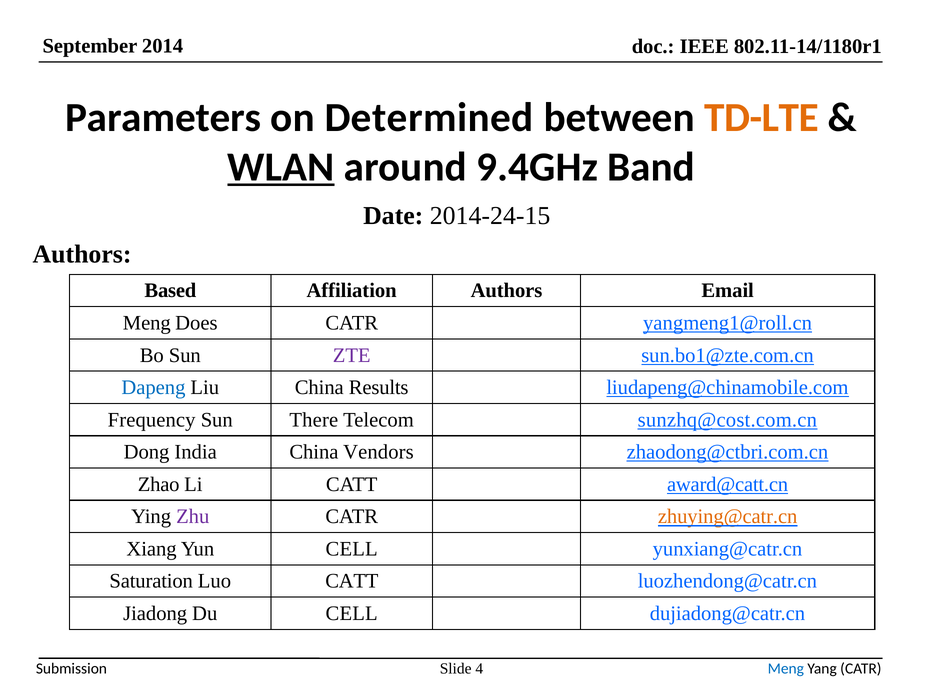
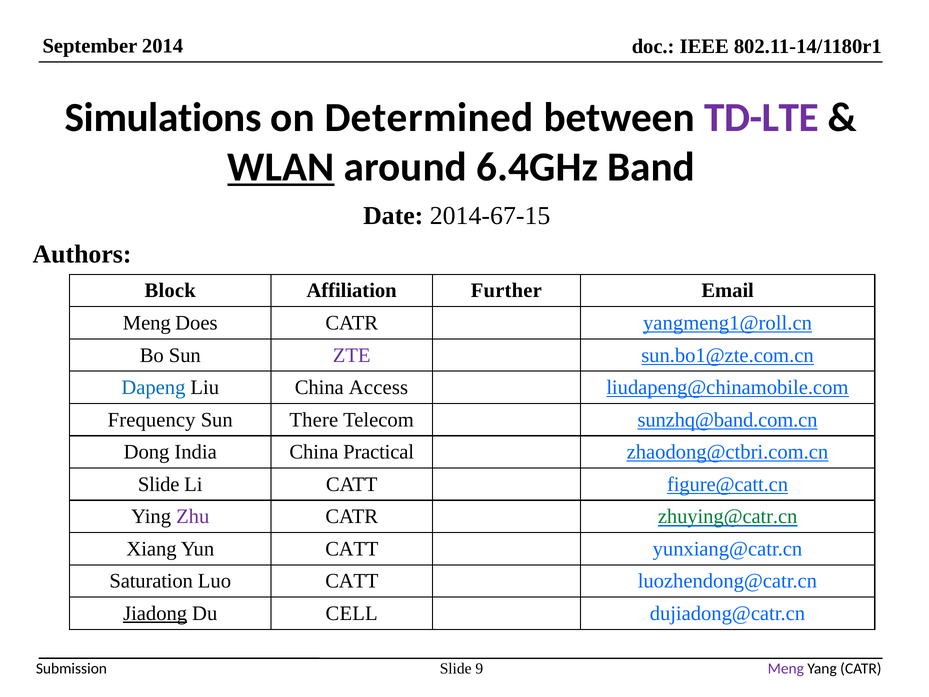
Parameters: Parameters -> Simulations (163, 117)
TD-LTE colour: orange -> purple (762, 117)
9.4GHz: 9.4GHz -> 6.4GHz (537, 167)
2014-24-15: 2014-24-15 -> 2014-67-15 (490, 216)
Based: Based -> Block (170, 291)
Affiliation Authors: Authors -> Further (506, 291)
Results: Results -> Access (379, 387)
sunzhq@cost.com.cn: sunzhq@cost.com.cn -> sunzhq@band.com.cn (728, 420)
Vendors: Vendors -> Practical (379, 452)
Zhao: Zhao -> Slide (159, 484)
award@catt.cn: award@catt.cn -> figure@catt.cn (728, 484)
zhuying@catr.cn colour: orange -> green (728, 516)
Yun CELL: CELL -> CATT (352, 549)
Jiadong underline: none -> present (155, 613)
4: 4 -> 9 (479, 668)
Meng colour: blue -> purple (786, 668)
